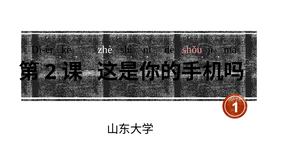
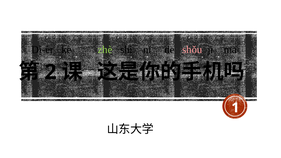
zhè colour: white -> light green (105, 50)
